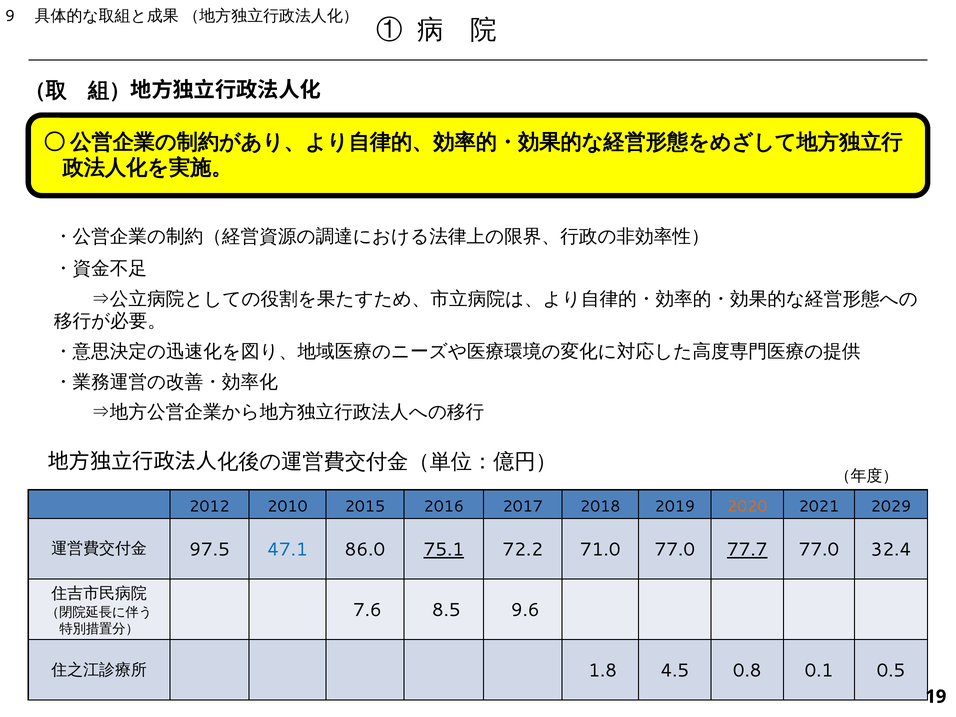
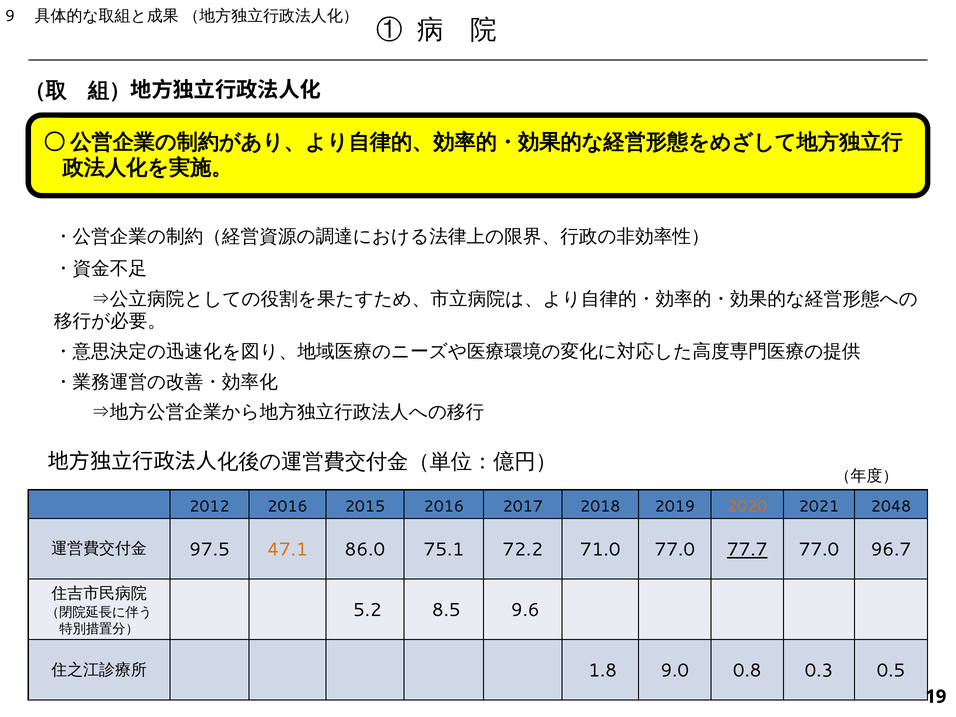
2012 2010: 2010 -> 2016 (287, 507)
2029: 2029 -> 2048 (891, 507)
47.1 colour: blue -> orange (287, 550)
75.1 underline: present -> none (444, 550)
32.4: 32.4 -> 96.7 (891, 550)
7.6: 7.6 -> 5.2 (367, 610)
4.5: 4.5 -> 9.0 (675, 671)
0.1: 0.1 -> 0.3 (819, 671)
